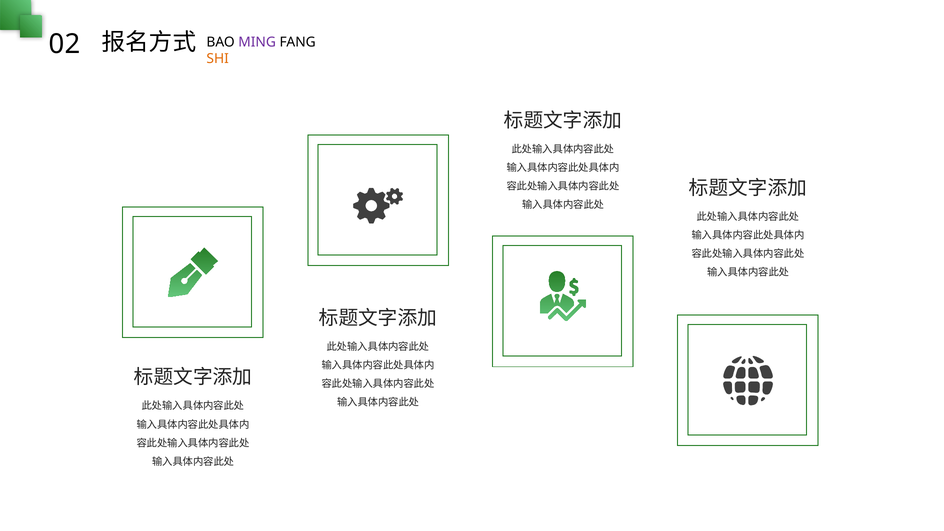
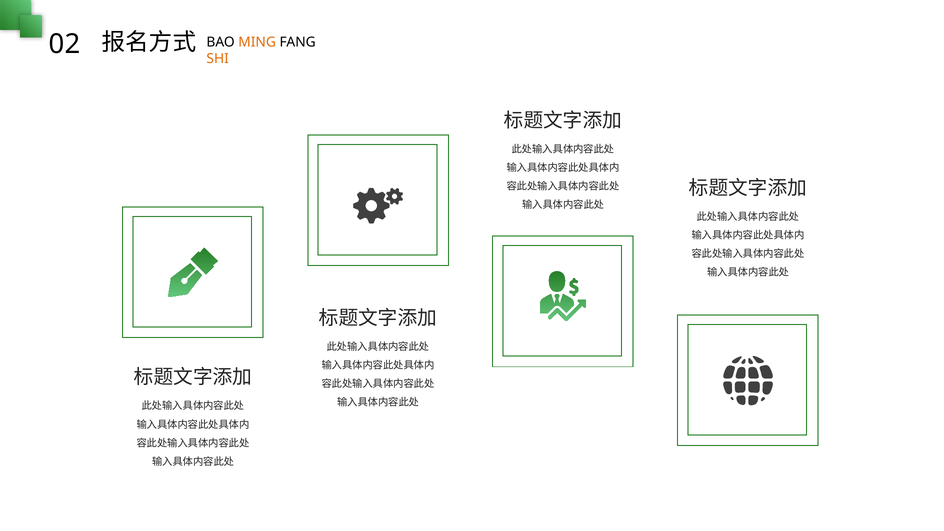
MING colour: purple -> orange (257, 42)
